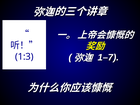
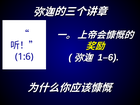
1–7: 1–7 -> 1–6 (108, 57)
1:3: 1:3 -> 1:6 (24, 57)
